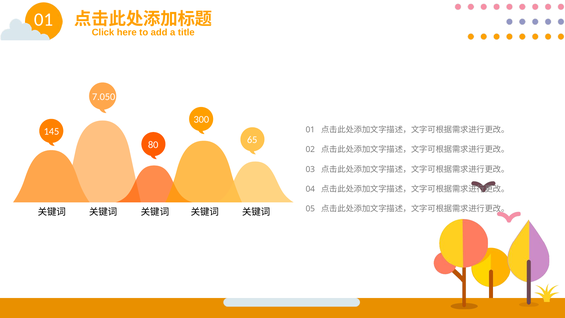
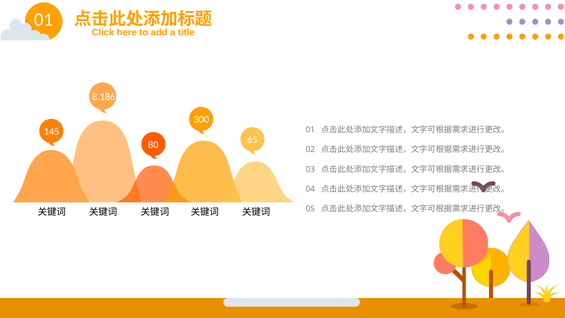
7.050: 7.050 -> 8.186 (104, 97)
